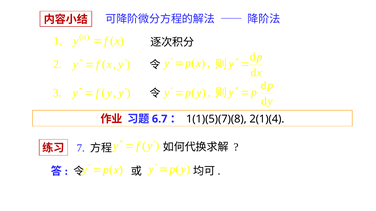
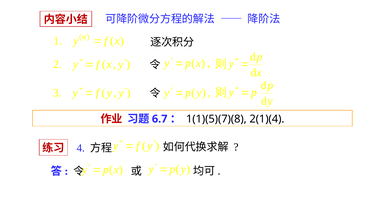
7: 7 -> 4 (81, 148)
